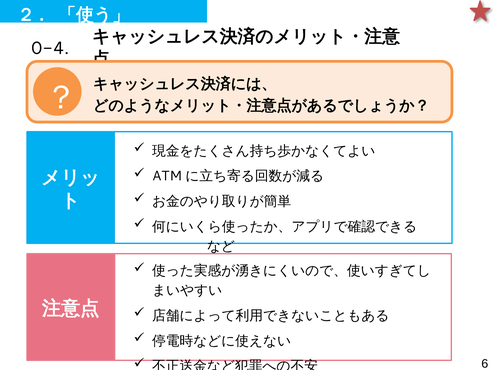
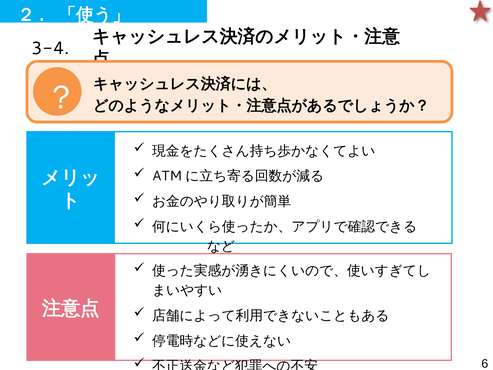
0-4: 0-4 -> 3-4 (50, 48)
